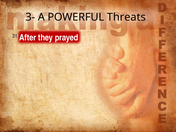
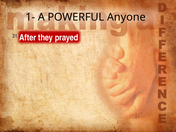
3-: 3- -> 1- (30, 17)
Threats: Threats -> Anyone (126, 17)
